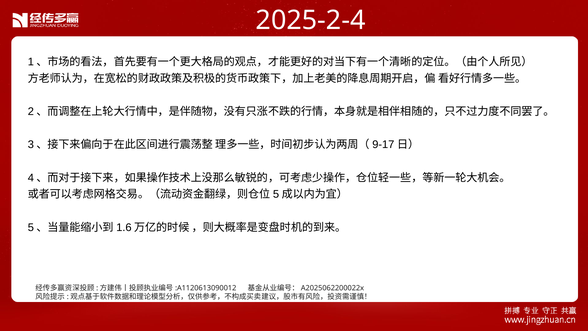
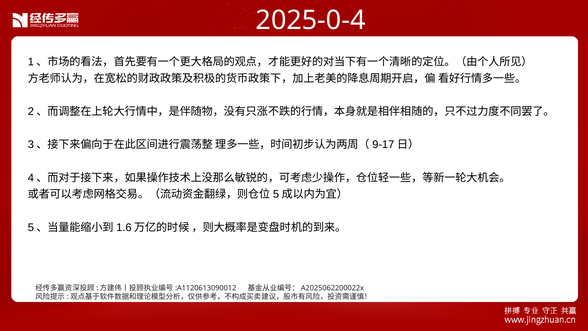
2025-2-4: 2025-2-4 -> 2025-0-4 (311, 20)
